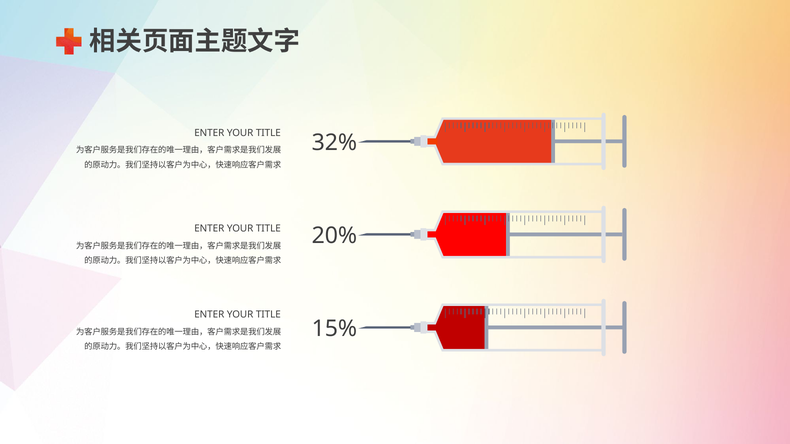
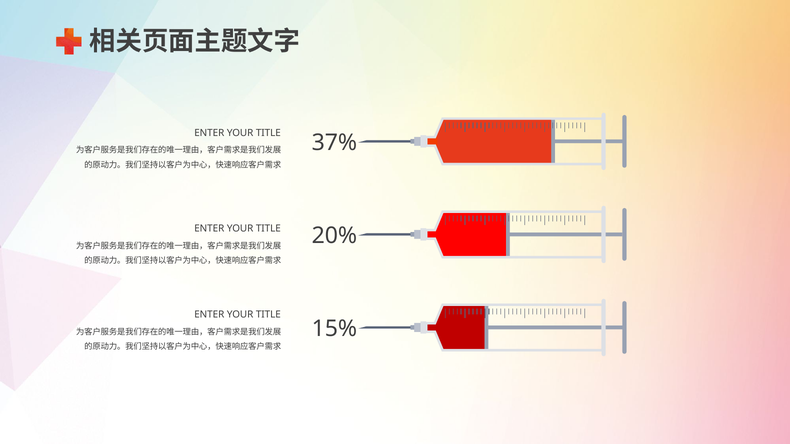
32%: 32% -> 37% (334, 143)
